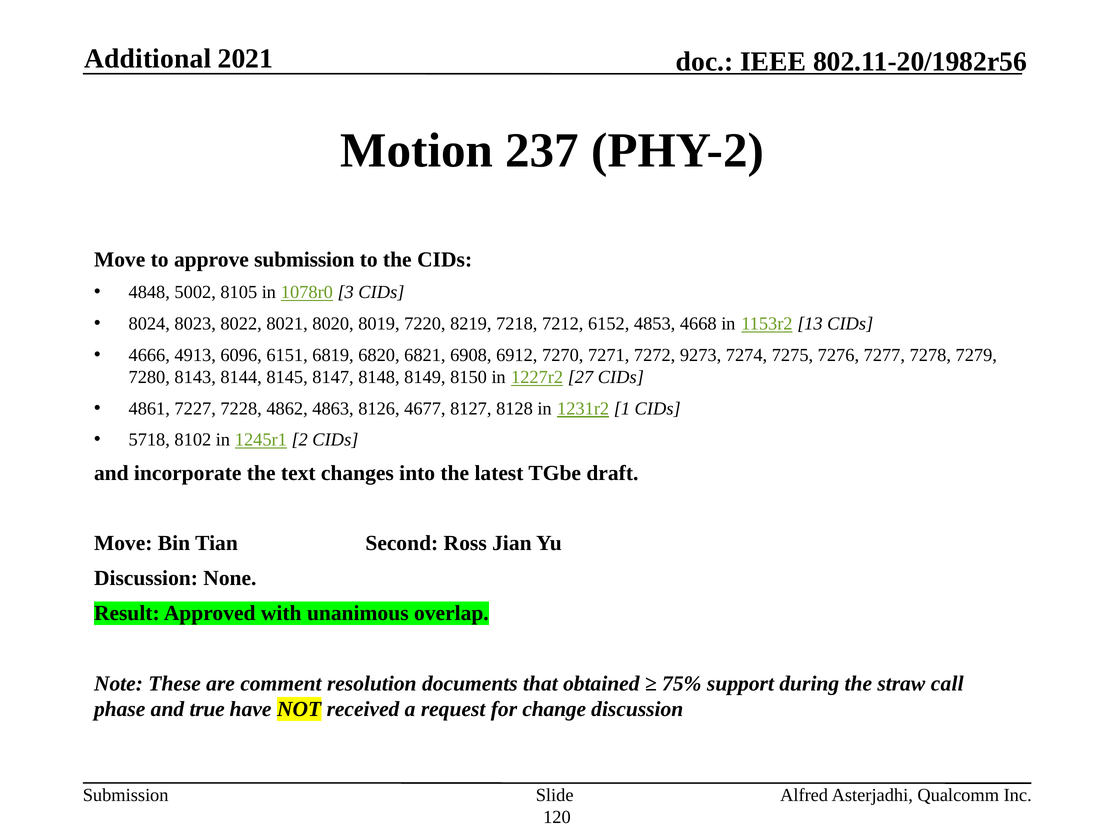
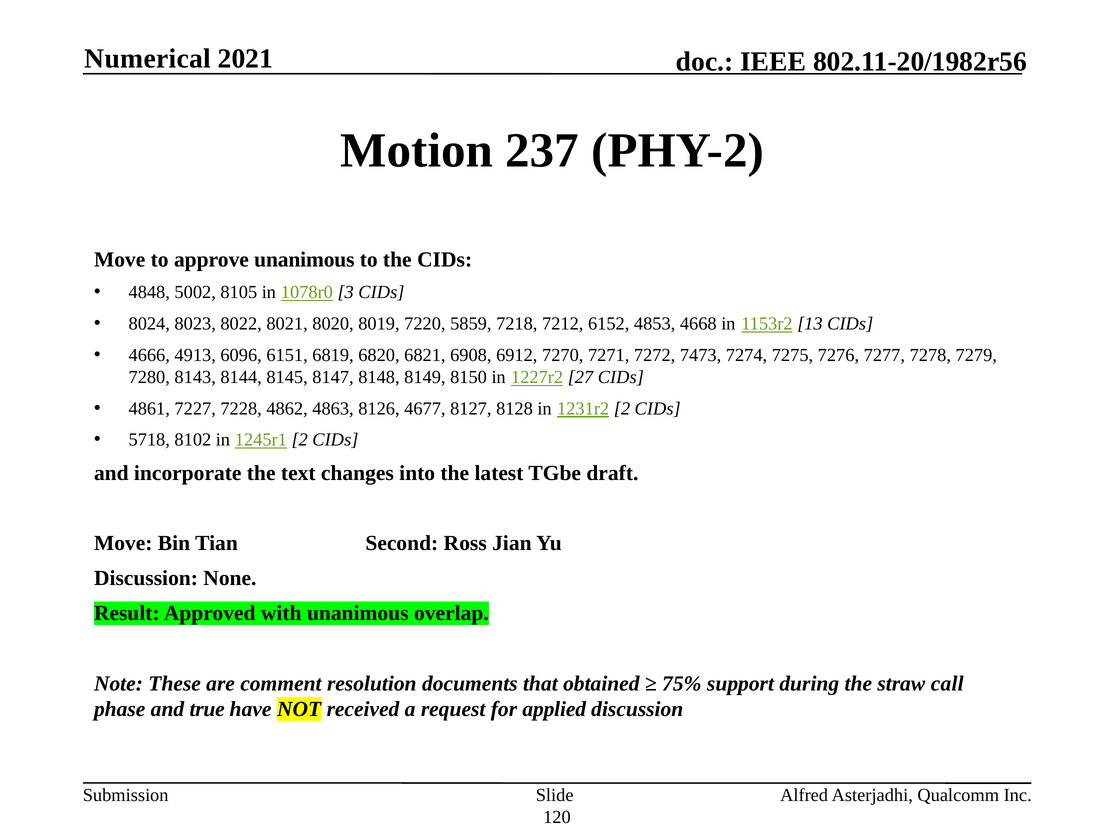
Additional: Additional -> Numerical (148, 59)
approve submission: submission -> unanimous (304, 259)
8219: 8219 -> 5859 (471, 324)
9273: 9273 -> 7473 (701, 355)
1231r2 1: 1 -> 2 (622, 408)
change: change -> applied (554, 709)
